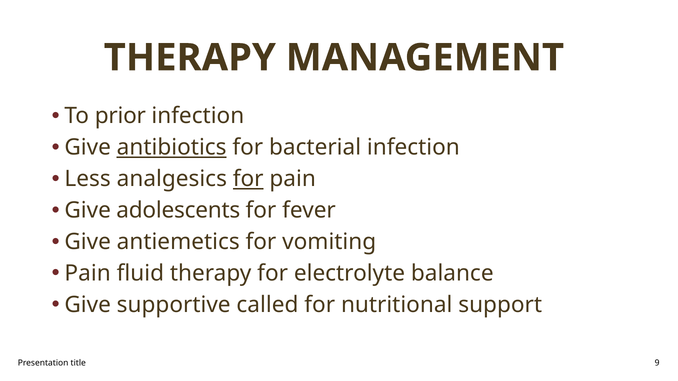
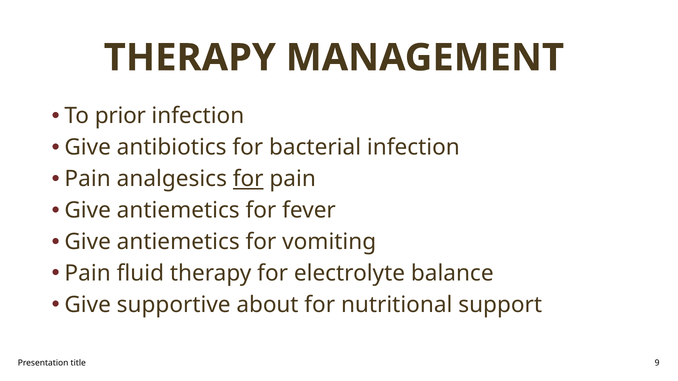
antibiotics underline: present -> none (172, 148)
Less: Less -> Pain (88, 179)
adolescents: adolescents -> antiemetics (178, 211)
called: called -> about (267, 305)
